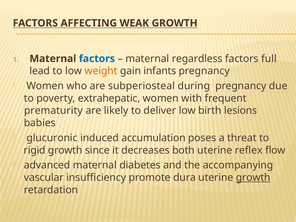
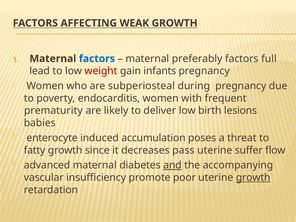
regardless: regardless -> preferably (197, 59)
weight colour: orange -> red (101, 71)
extrahepatic: extrahepatic -> endocarditis (109, 98)
glucuronic: glucuronic -> enterocyte (52, 138)
rigid: rigid -> fatty (35, 150)
both: both -> pass (183, 150)
reflex: reflex -> suffer (249, 150)
and underline: none -> present (172, 165)
dura: dura -> poor (185, 178)
